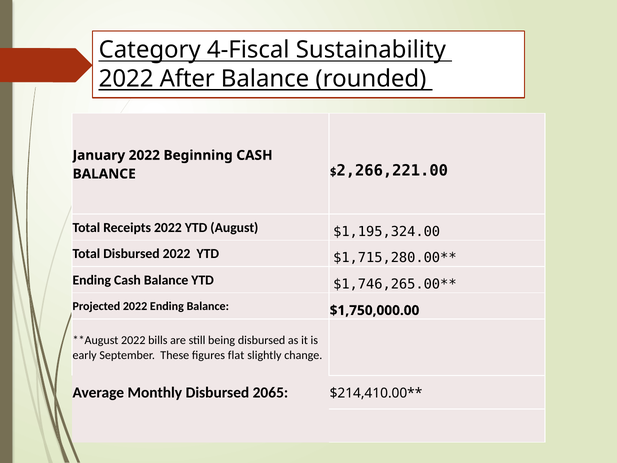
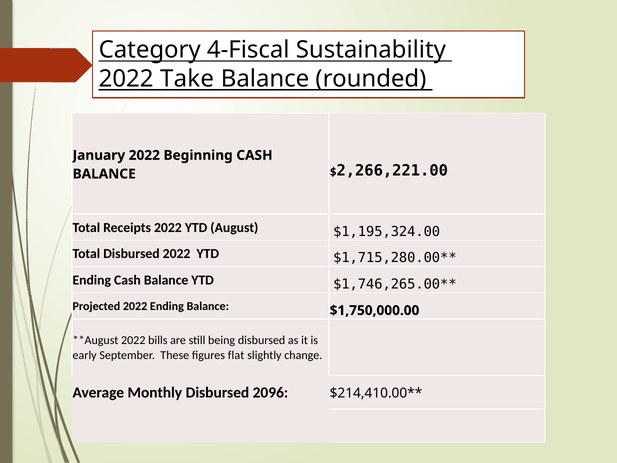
After: After -> Take (187, 79)
2065: 2065 -> 2096 (270, 393)
